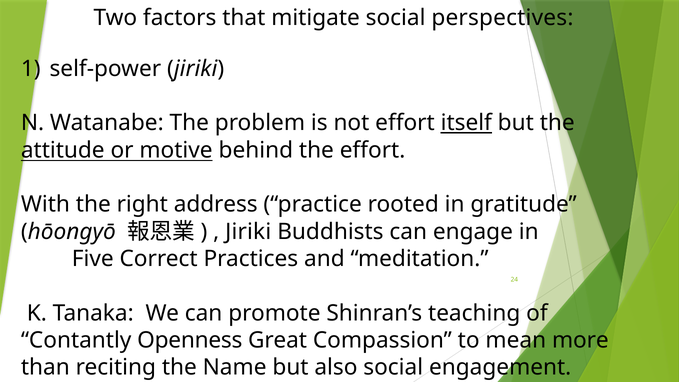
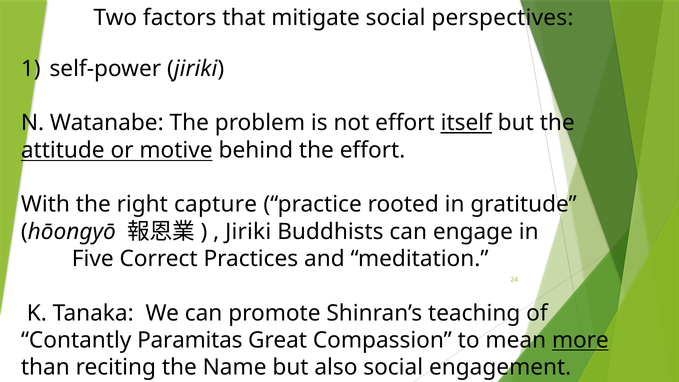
address: address -> capture (216, 204)
Openness: Openness -> Paramitas (190, 340)
more underline: none -> present (580, 340)
